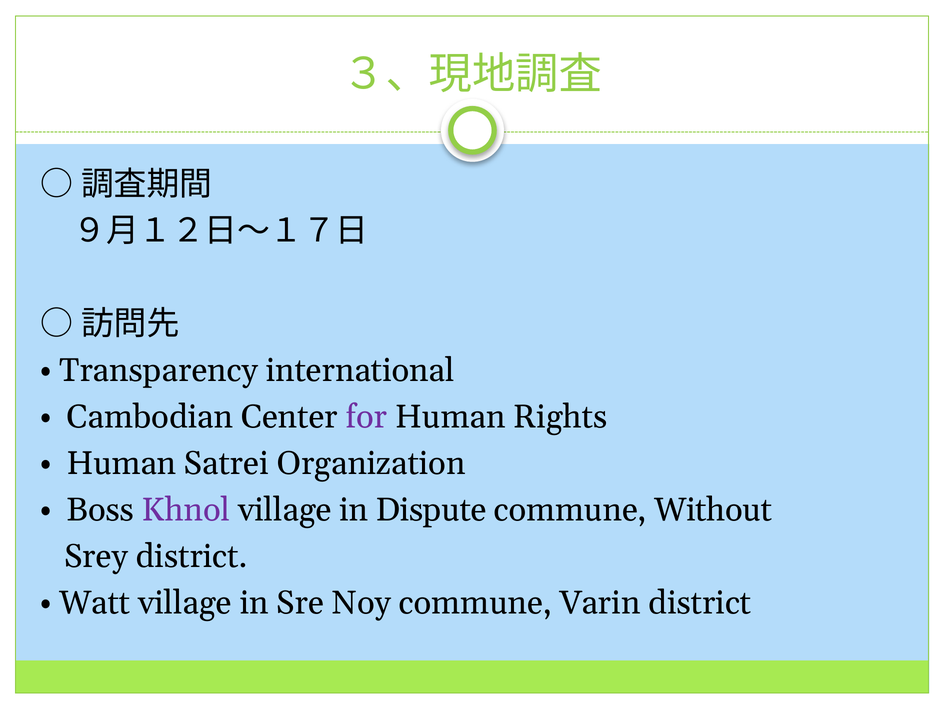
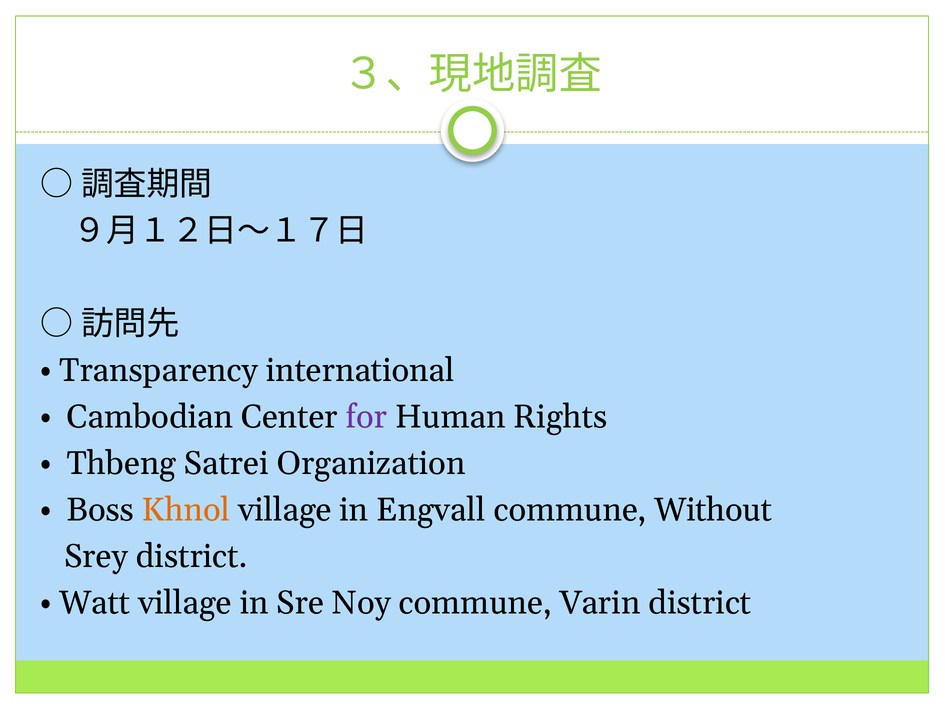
Human: Human -> Thbeng (121, 463)
Khnol colour: purple -> orange (186, 510)
Dispute: Dispute -> Engvall (431, 510)
